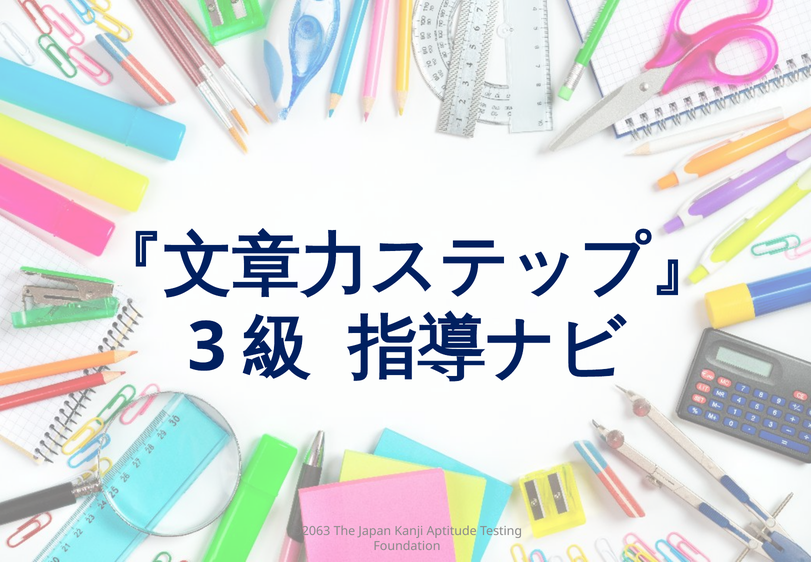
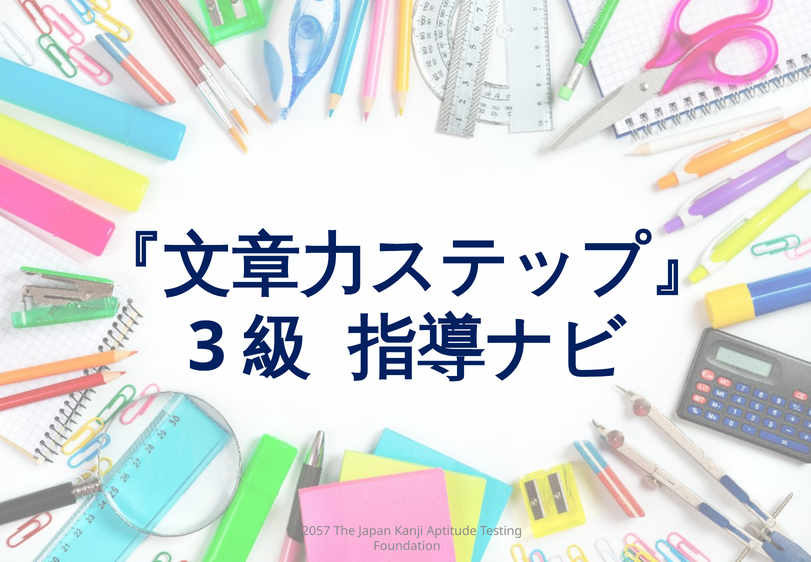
©2063: ©2063 -> ©2057 (311, 531)
